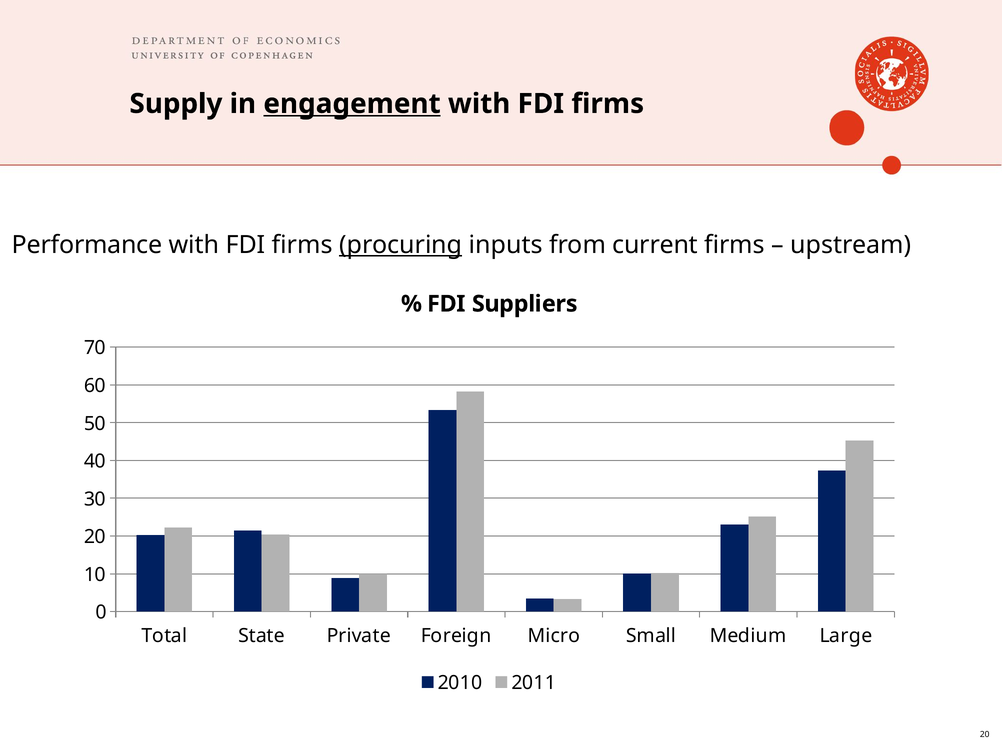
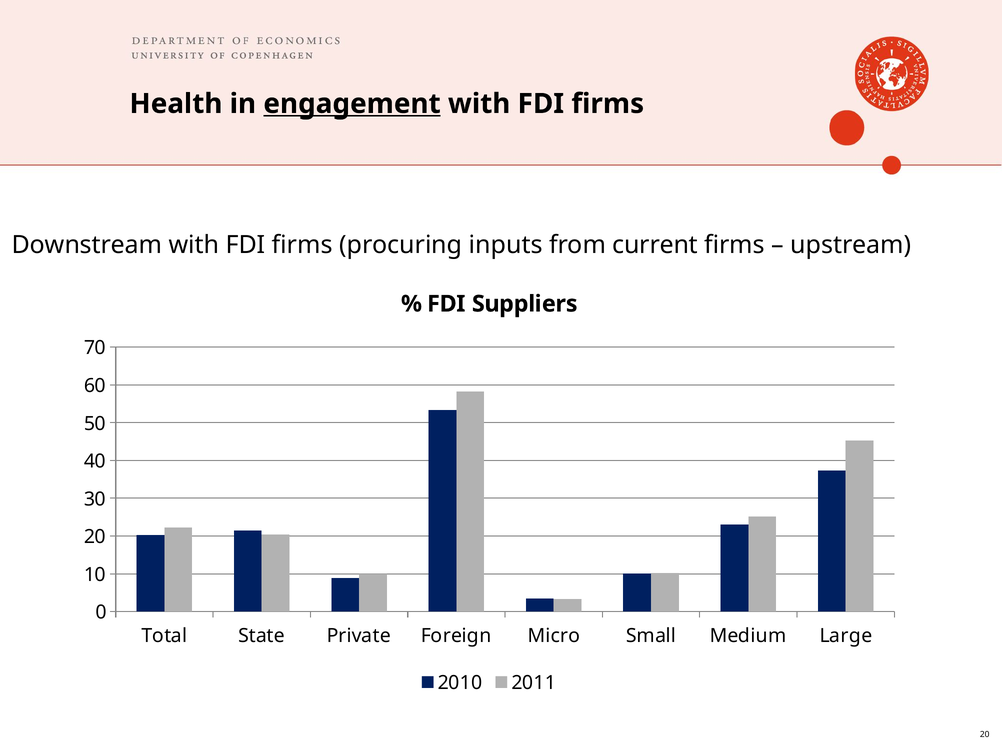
Supply: Supply -> Health (176, 104)
Performance: Performance -> Downstream (87, 245)
procuring underline: present -> none (401, 245)
